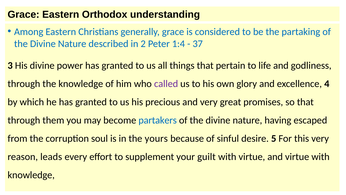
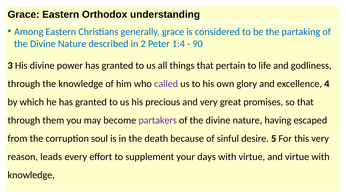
37: 37 -> 90 (198, 44)
partakers colour: blue -> purple (158, 120)
yours: yours -> death (156, 138)
guilt: guilt -> days (207, 156)
